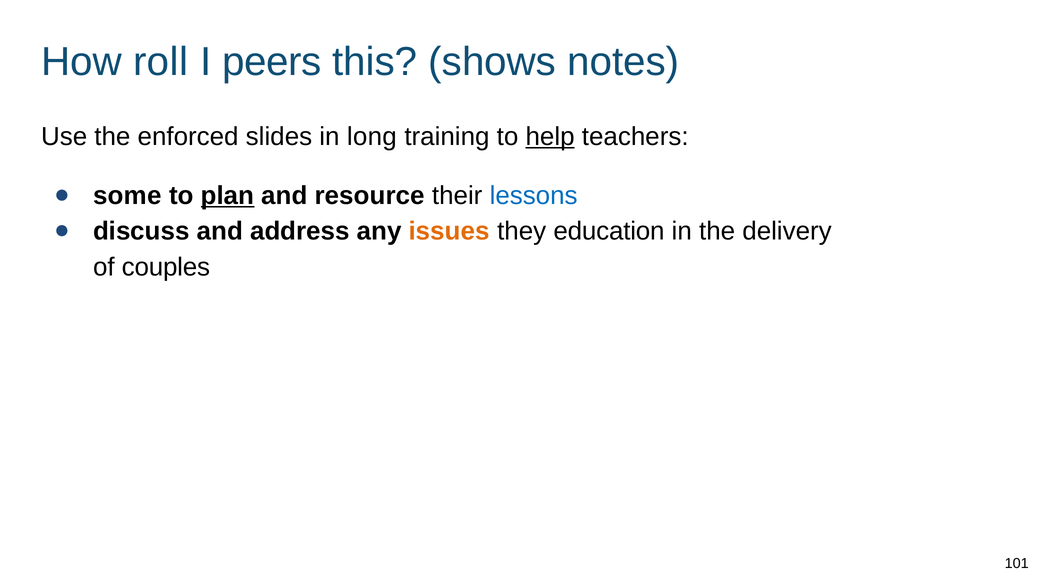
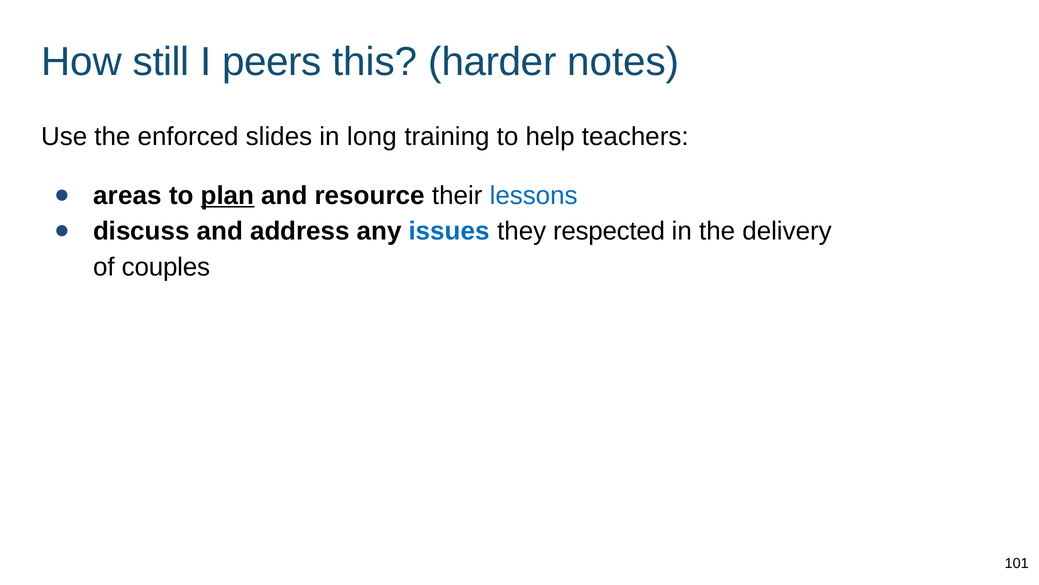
roll: roll -> still (161, 62)
shows: shows -> harder (492, 62)
help underline: present -> none (550, 136)
some: some -> areas (127, 195)
issues colour: orange -> blue (449, 231)
education: education -> respected (609, 231)
